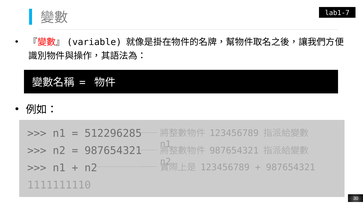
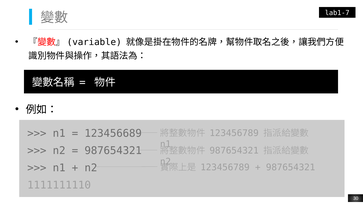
512296285: 512296285 -> 123456689 (113, 133)
